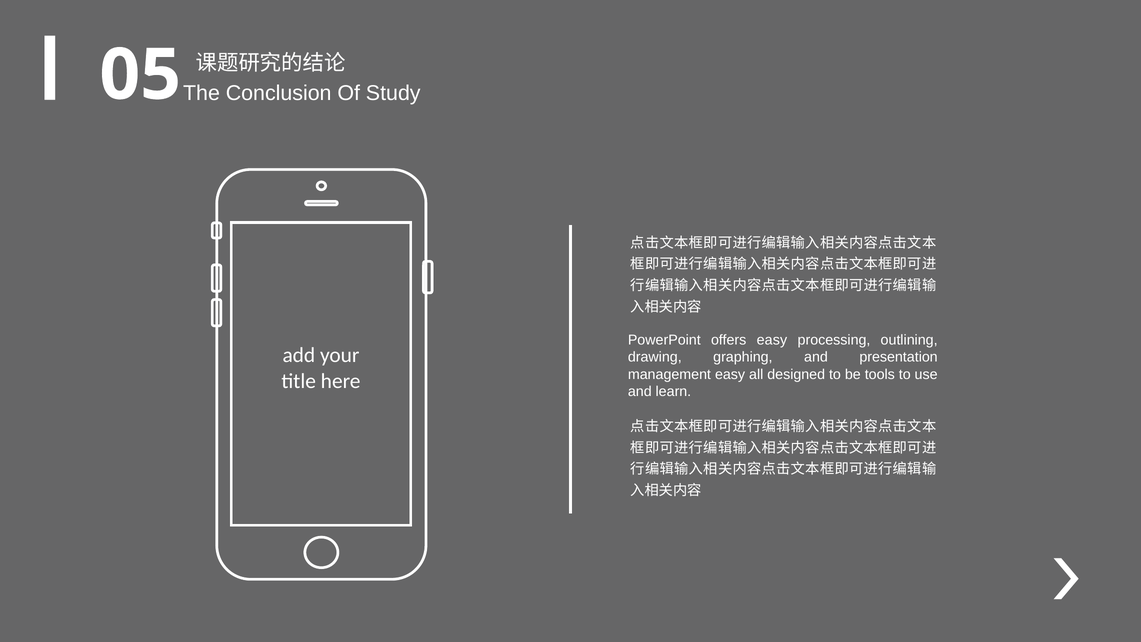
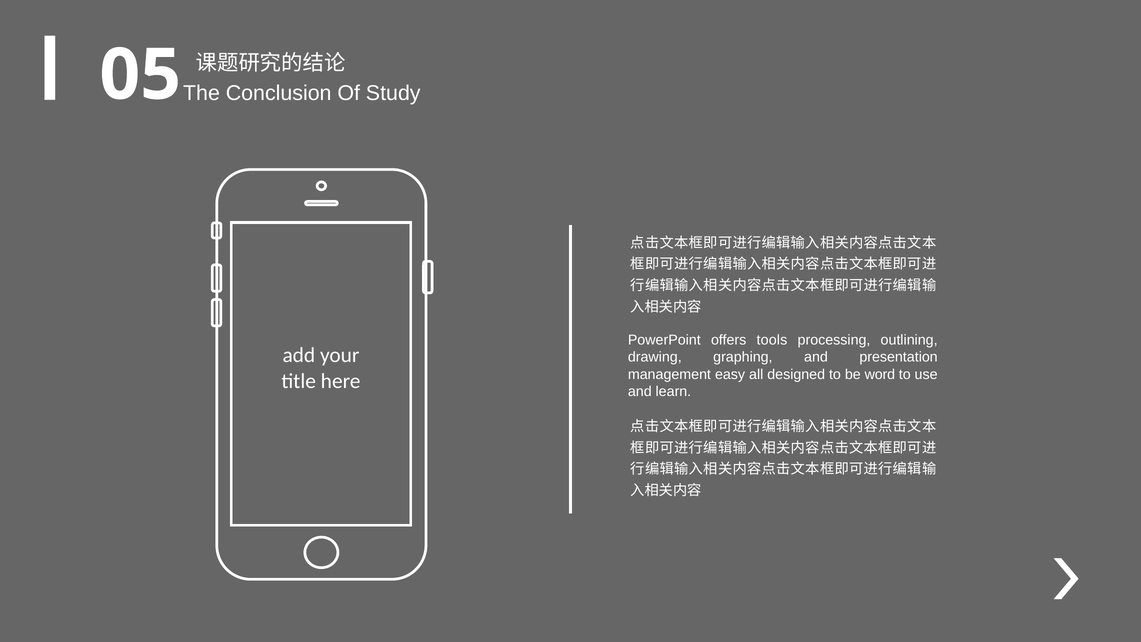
offers easy: easy -> tools (772, 340)
tools: tools -> word (880, 374)
